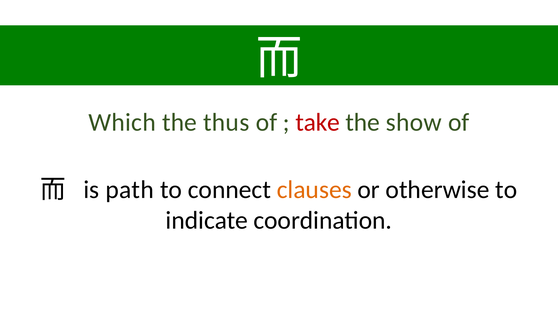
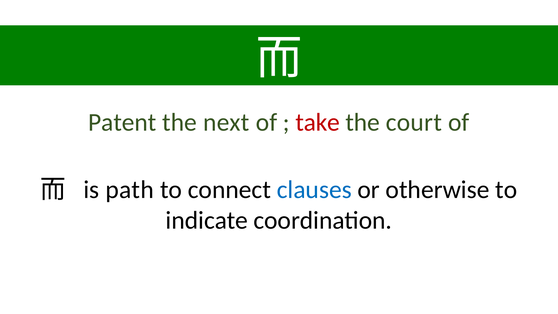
Which: Which -> Patent (122, 122)
thus: thus -> next (226, 122)
show: show -> court (414, 122)
clauses colour: orange -> blue (314, 190)
